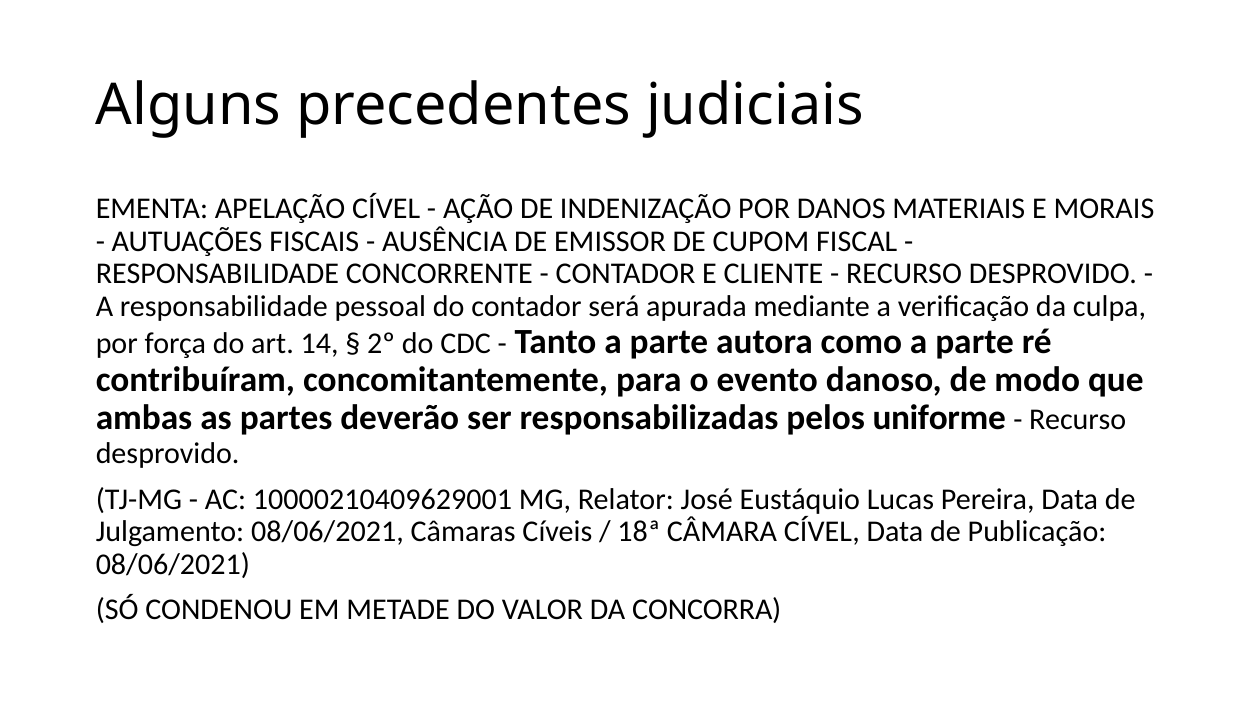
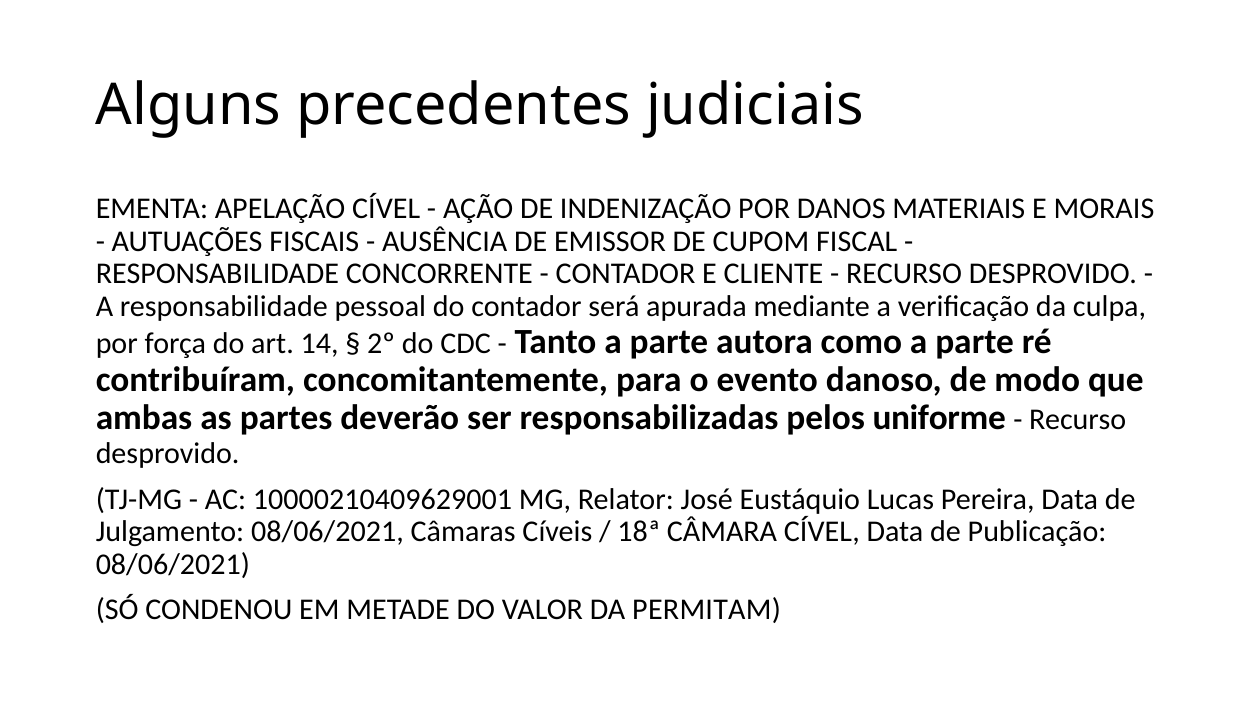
CONCORRA: CONCORRA -> PERMITAM (707, 610)
